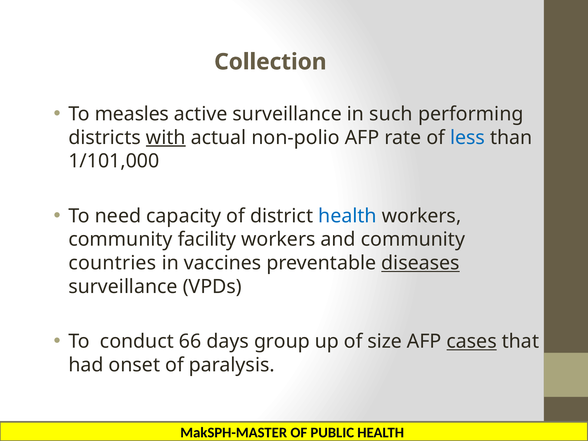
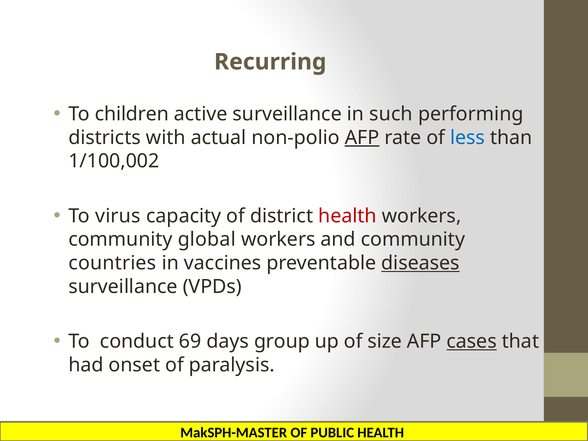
Collection: Collection -> Recurring (270, 62)
measles: measles -> children (132, 114)
with underline: present -> none (166, 138)
AFP underline: none -> present (362, 138)
1/101,000: 1/101,000 -> 1/100,002 (114, 161)
need: need -> virus (118, 216)
health colour: blue -> red (347, 216)
facility: facility -> global (207, 239)
66: 66 -> 69 (190, 341)
